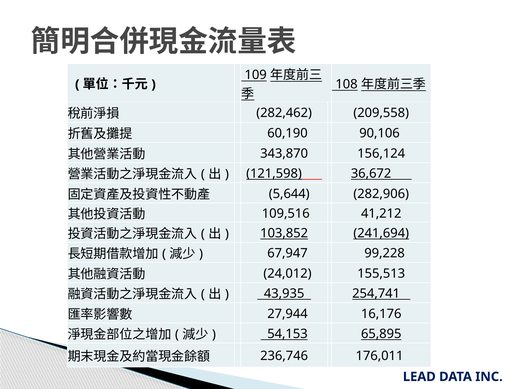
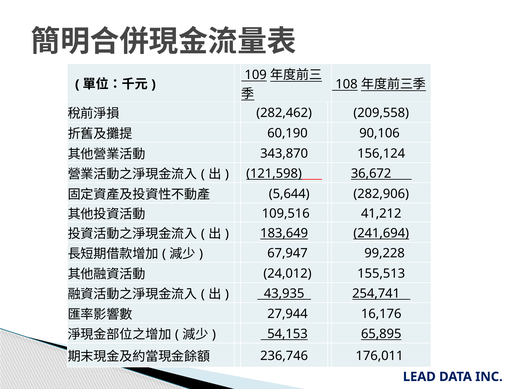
103,852: 103,852 -> 183,649 (284, 233)
